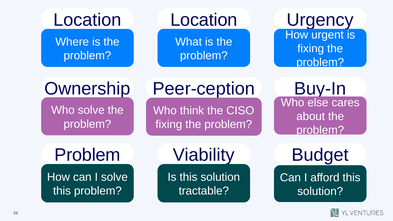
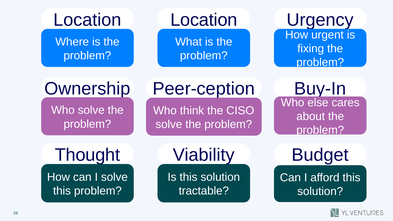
fixing: fixing -> solve (169, 124)
Problem: Problem -> Thought (87, 155)
